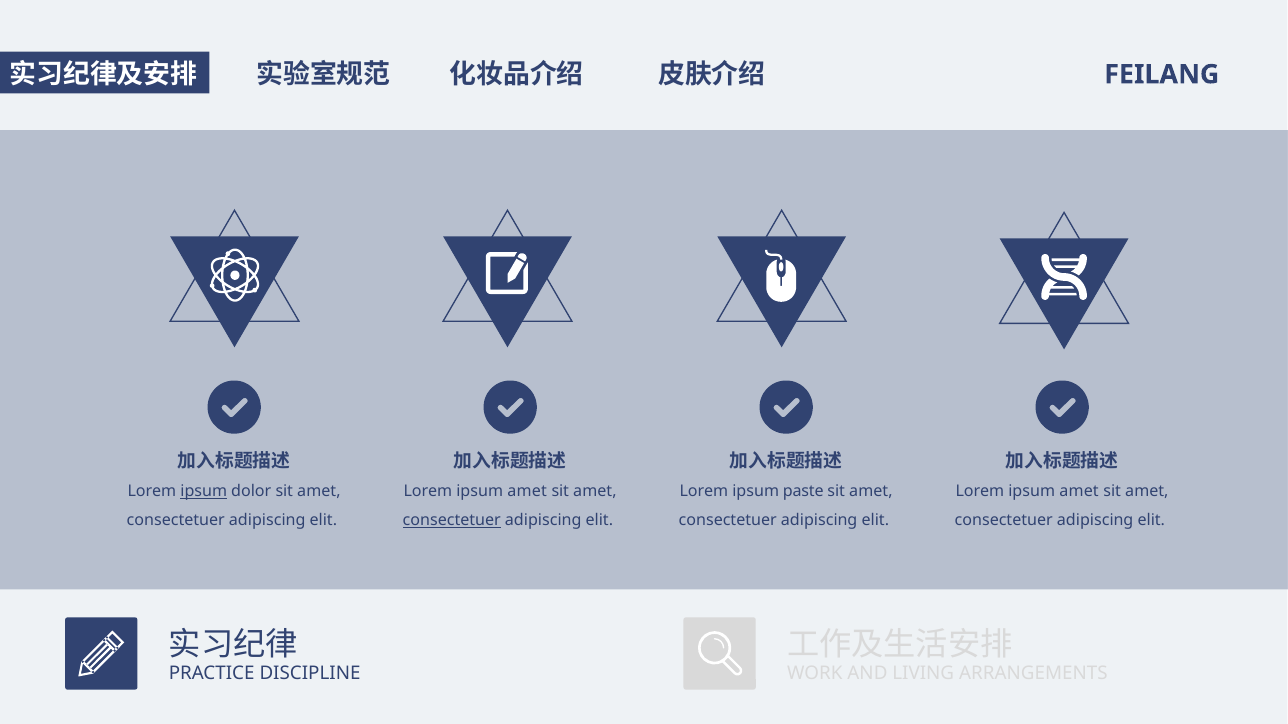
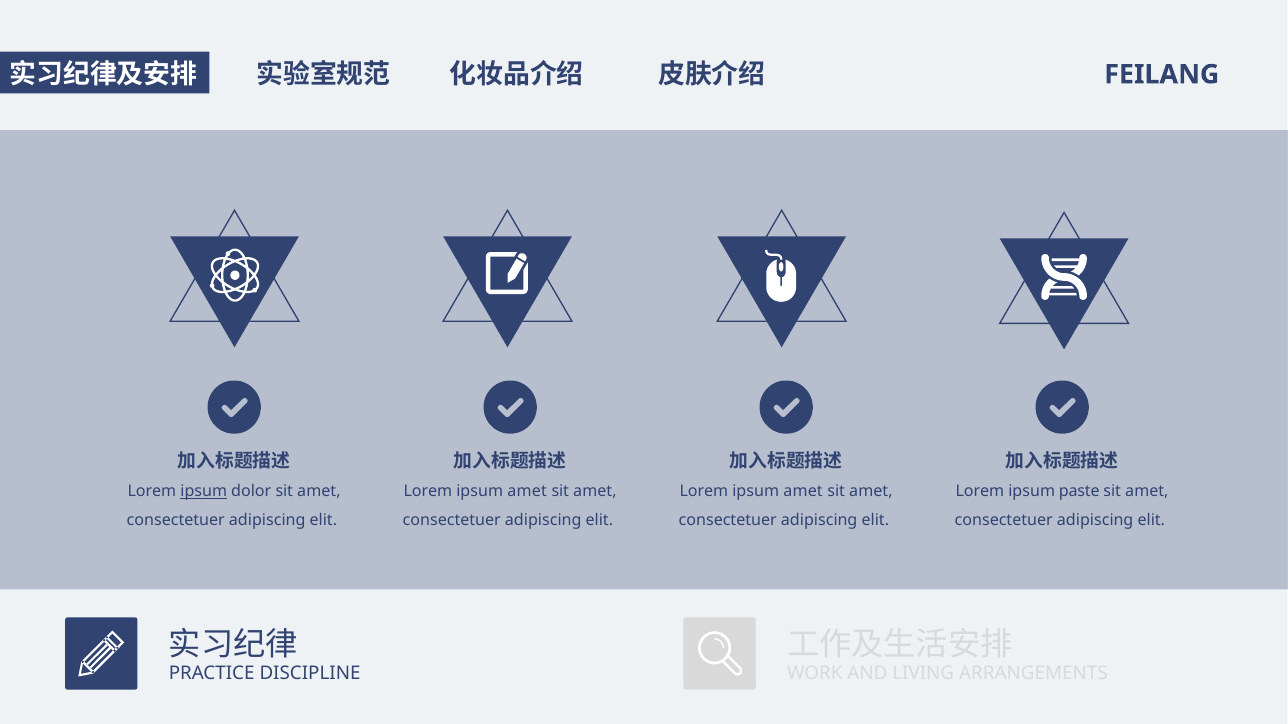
paste: paste -> amet (803, 492)
amet: amet -> paste (1079, 492)
consectetuer underline: present -> none (452, 521)
